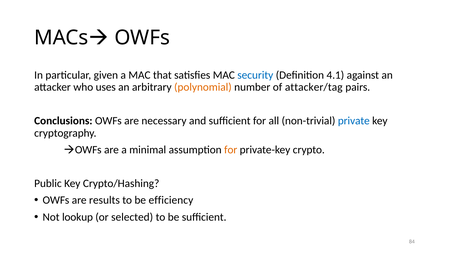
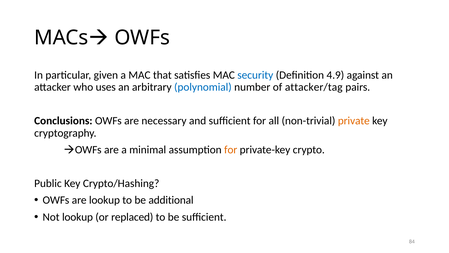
4.1: 4.1 -> 4.9 (335, 75)
polynomial colour: orange -> blue (203, 87)
private colour: blue -> orange (354, 121)
are results: results -> lookup (105, 200)
efficiency: efficiency -> additional (171, 200)
selected: selected -> replaced (132, 217)
